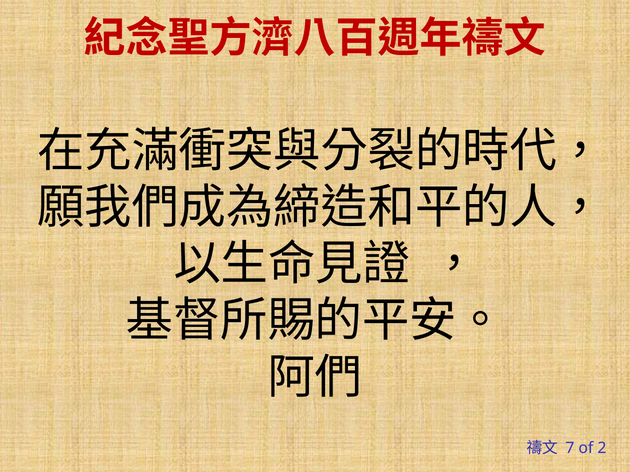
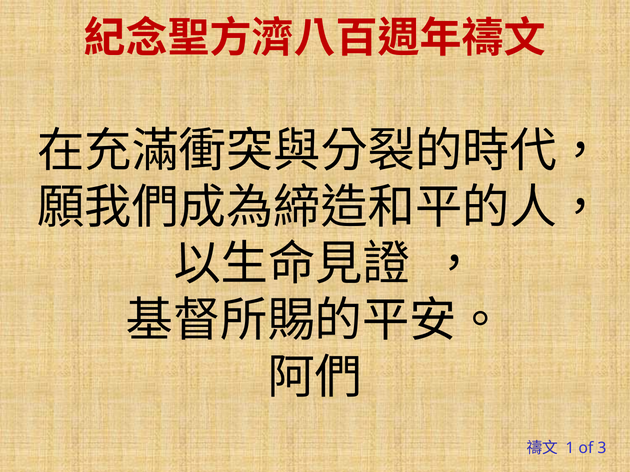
7: 7 -> 1 (570, 448)
2: 2 -> 3 (602, 448)
